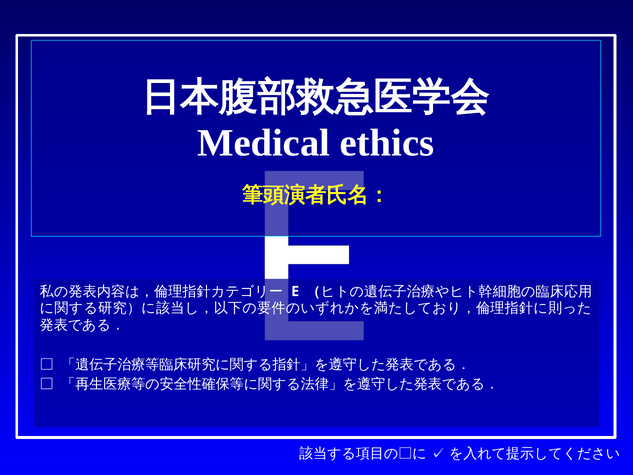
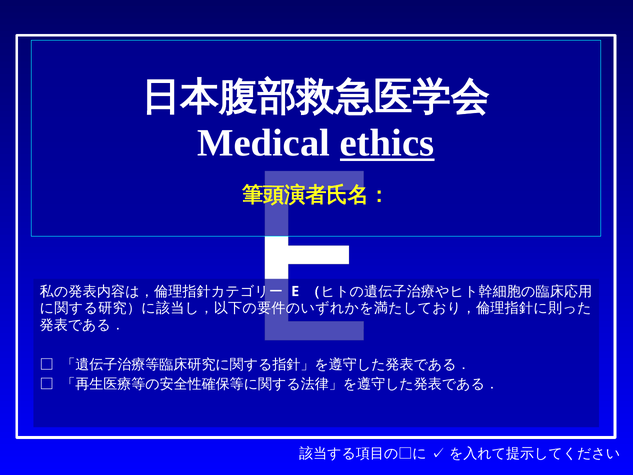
ethics underline: none -> present (387, 143)
